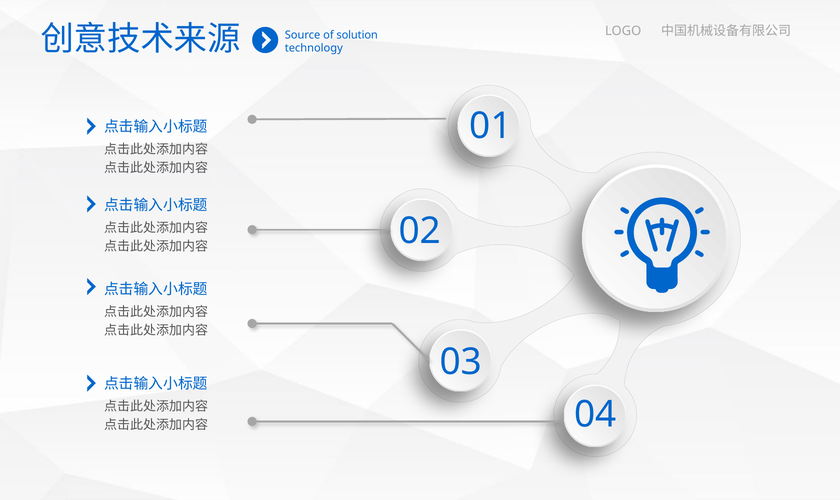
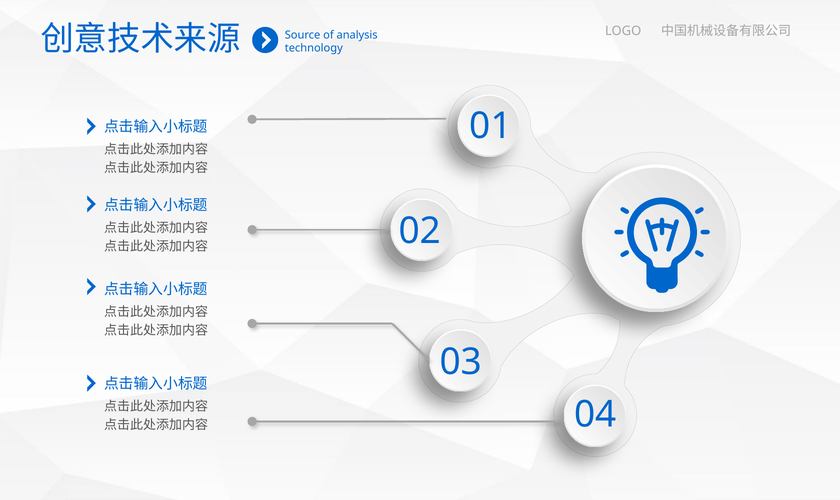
solution: solution -> analysis (357, 35)
